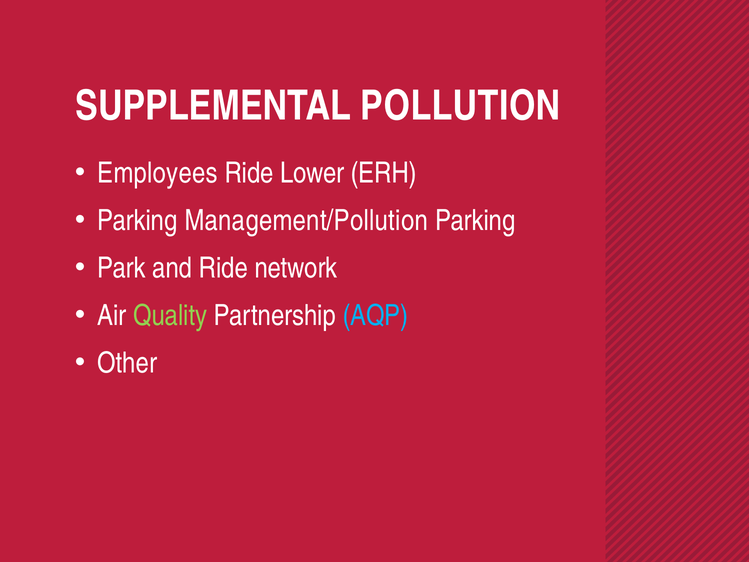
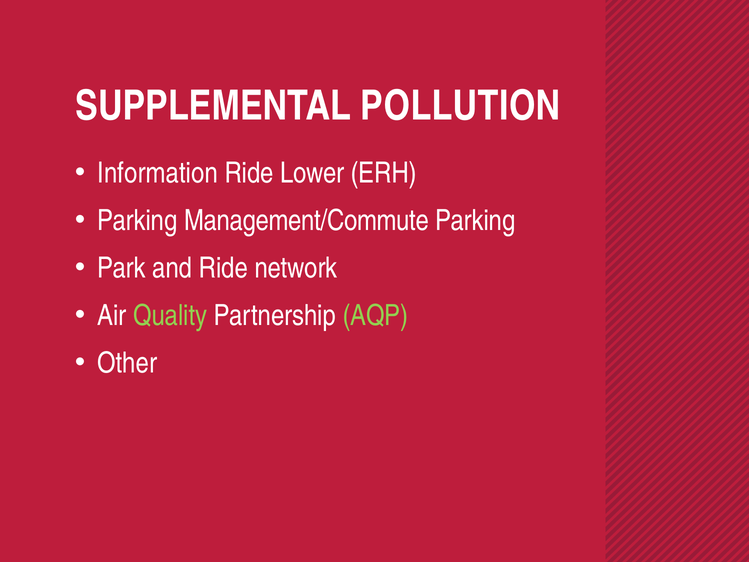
Employees: Employees -> Information (158, 173)
Management/Pollution: Management/Pollution -> Management/Commute (307, 221)
AQP colour: light blue -> light green (375, 315)
